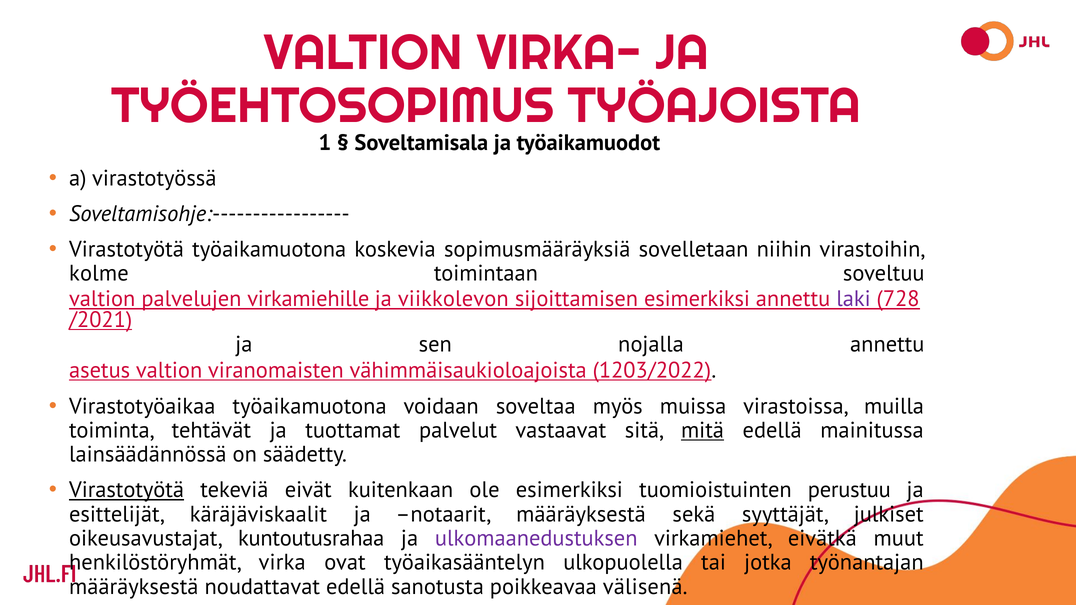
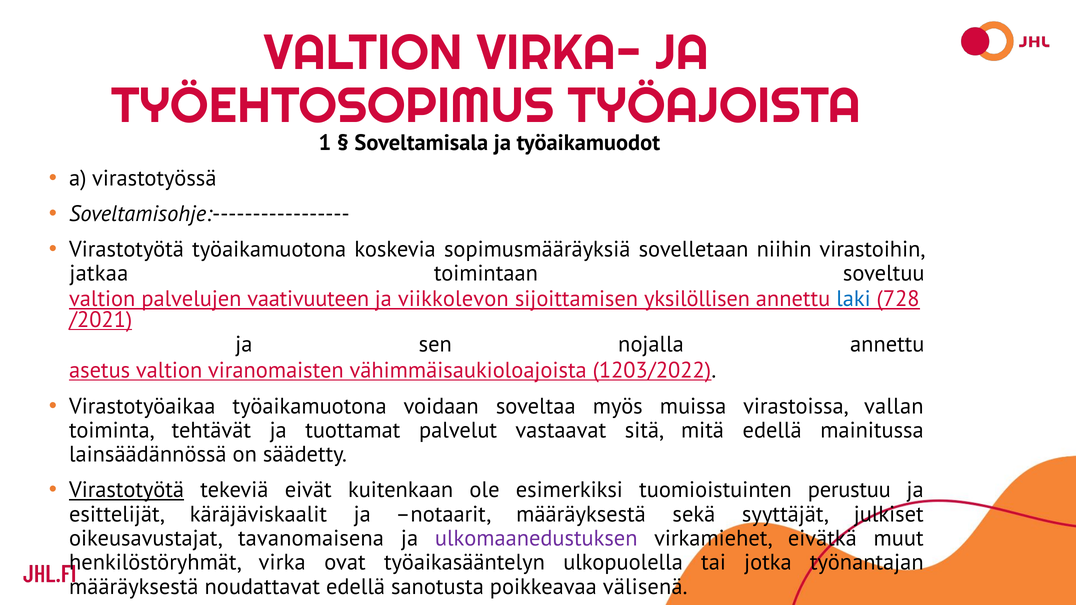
kolme: kolme -> jatkaa (99, 273)
virkamiehille: virkamiehille -> vaativuuteen (308, 299)
sijoittamisen esimerkiksi: esimerkiksi -> yksilöllisen (697, 299)
laki colour: purple -> blue (853, 299)
muilla: muilla -> vallan (894, 406)
mitä underline: present -> none (703, 431)
kuntoutusrahaa: kuntoutusrahaa -> tavanomaisena (311, 539)
